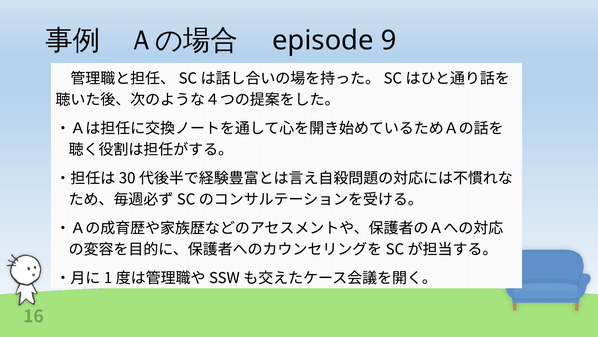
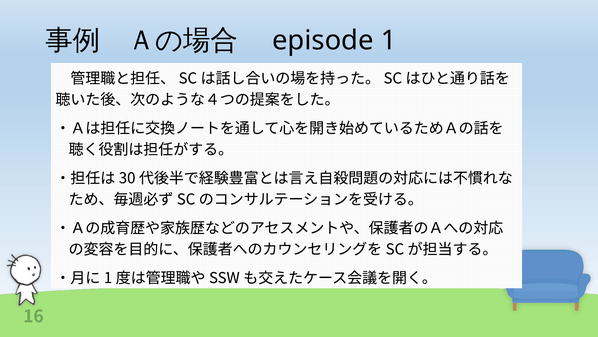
9: 9 -> 1 (389, 40)
